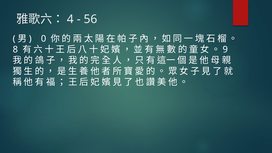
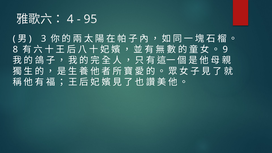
56: 56 -> 95 (91, 19)
0: 0 -> 3 (44, 39)
